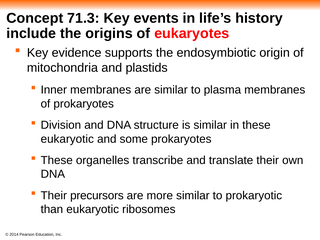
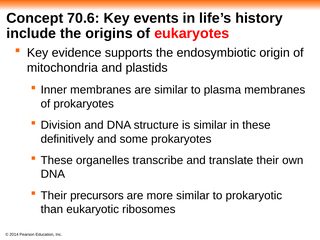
71.3: 71.3 -> 70.6 (83, 18)
eukaryotic: eukaryotic -> definitively (67, 139)
